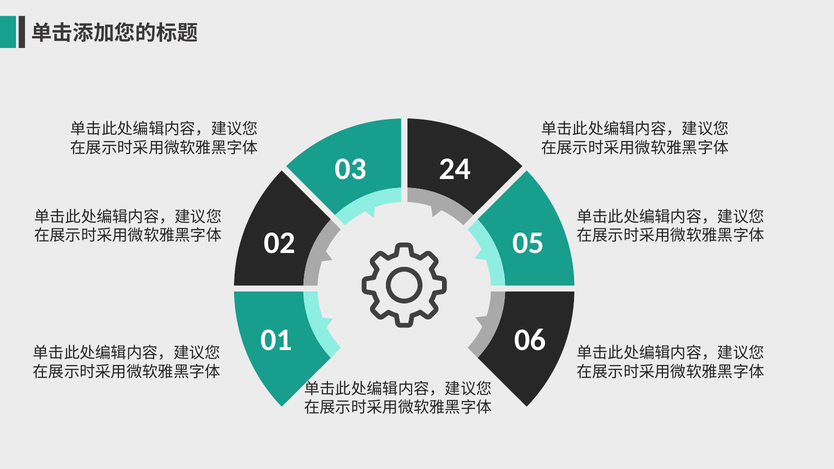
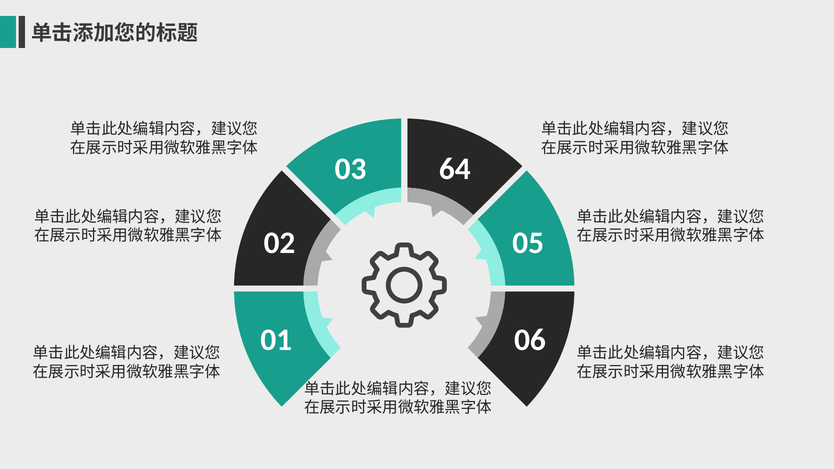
24: 24 -> 64 (455, 169)
